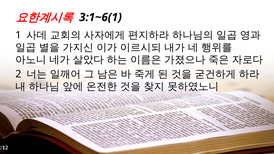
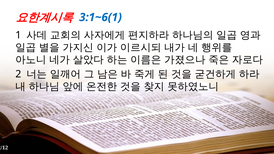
3:1~6(1 colour: black -> blue (101, 17)
